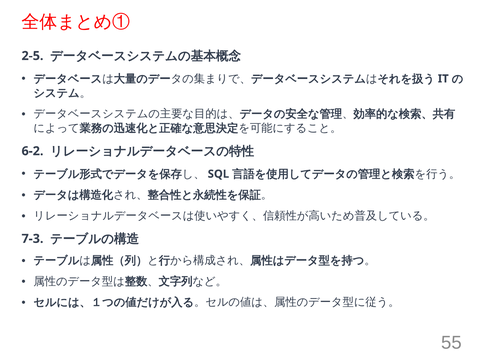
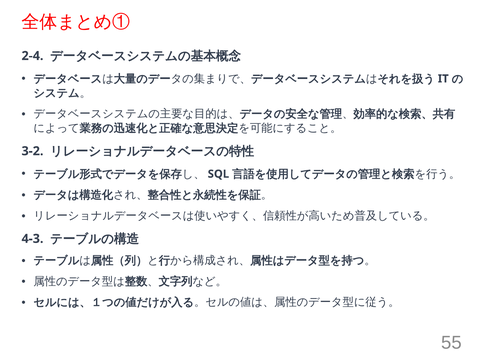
2-5: 2-5 -> 2-4 (33, 56)
6-2: 6-2 -> 3-2 (33, 151)
7-3: 7-3 -> 4-3 (33, 239)
